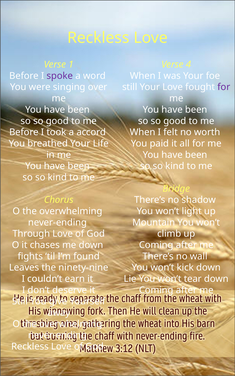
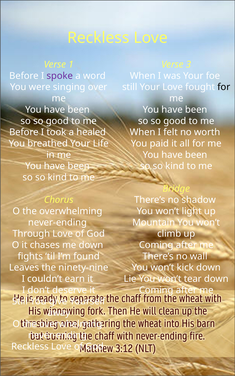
4: 4 -> 3 (189, 65)
for colour: purple -> black (224, 87)
accord: accord -> healed (91, 132)
